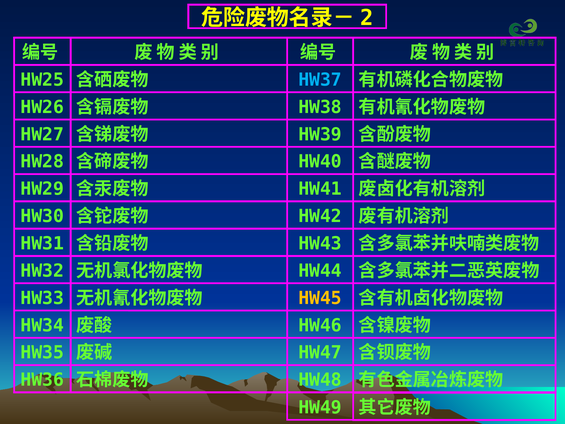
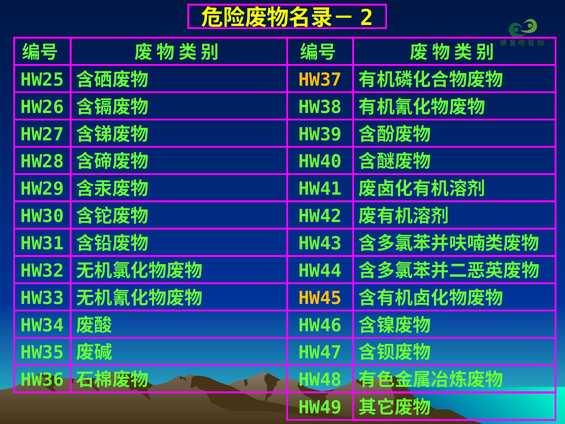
HW37 colour: light blue -> yellow (320, 80)
